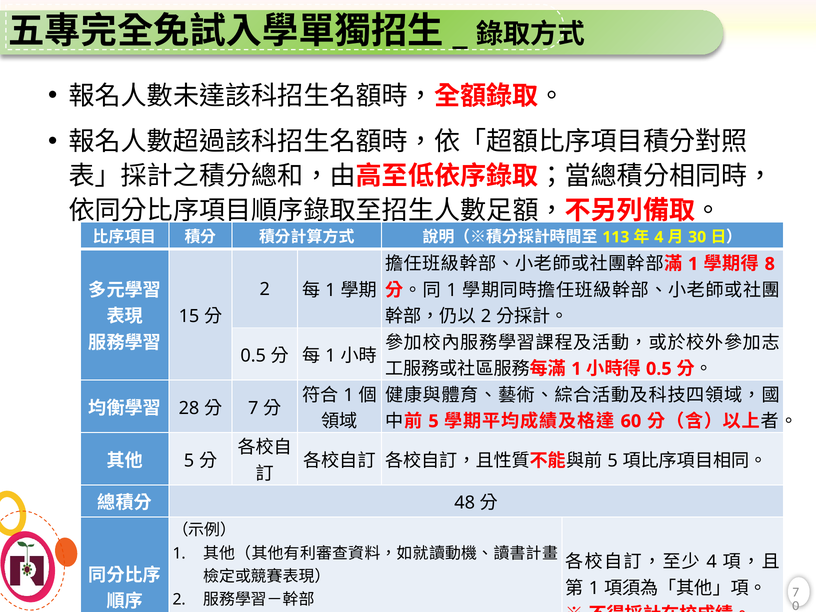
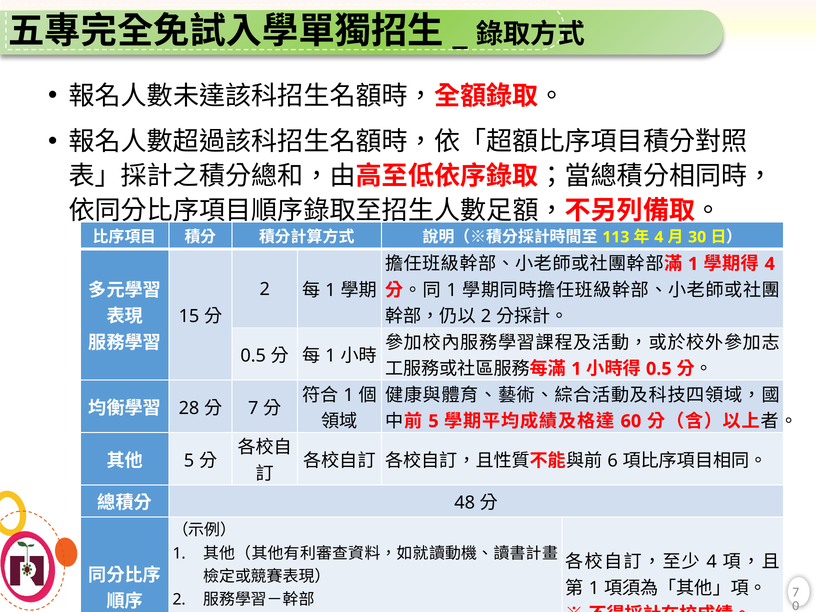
8: 8 -> 4 (770, 264)
5: 5 -> 6 (613, 461)
